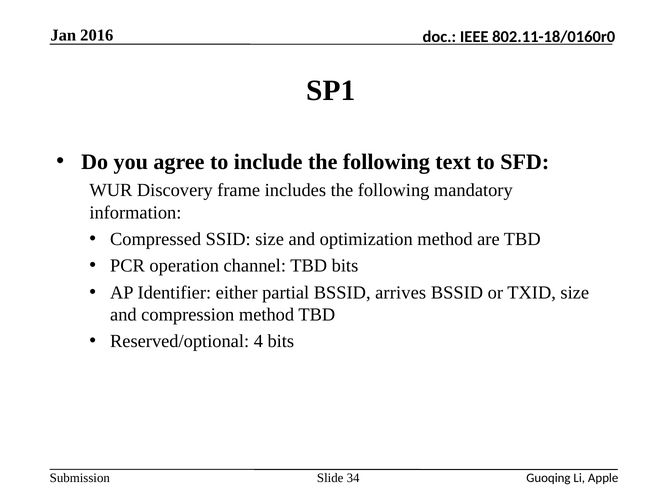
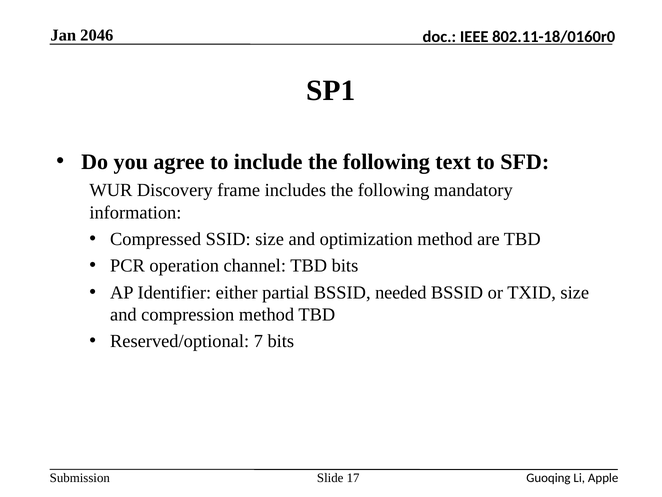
2016: 2016 -> 2046 (97, 35)
arrives: arrives -> needed (401, 292)
4: 4 -> 7 (258, 341)
34: 34 -> 17 (353, 477)
